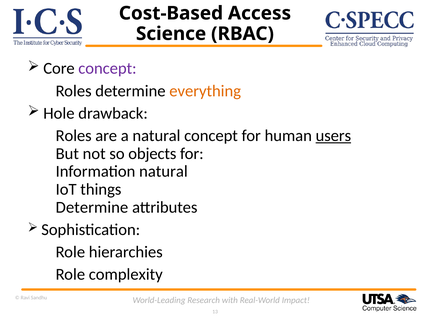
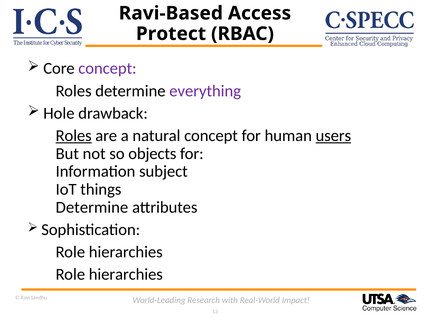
Cost-Based: Cost-Based -> Ravi-Based (171, 13)
Science: Science -> Protect (171, 34)
everything colour: orange -> purple (205, 91)
Roles underline: none -> present (74, 136)
Information natural: natural -> subject (163, 172)
complexity: complexity -> hierarchies (126, 275)
